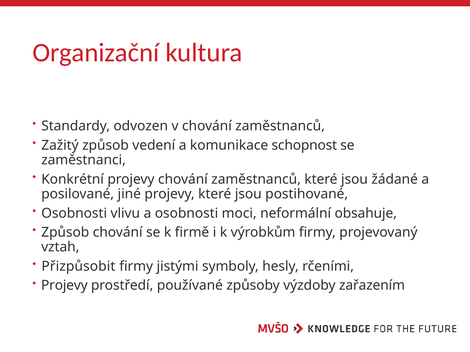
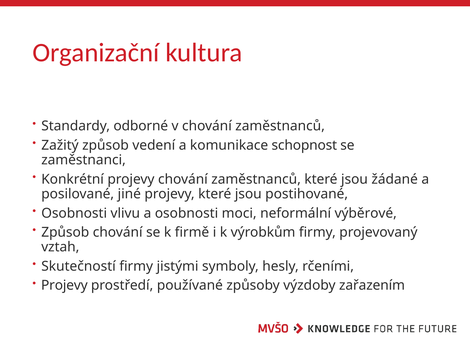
odvozen: odvozen -> odborné (141, 126)
obsahuje: obsahuje -> výběrové (366, 213)
Přizpůsobit: Přizpůsobit -> Skutečností (79, 267)
